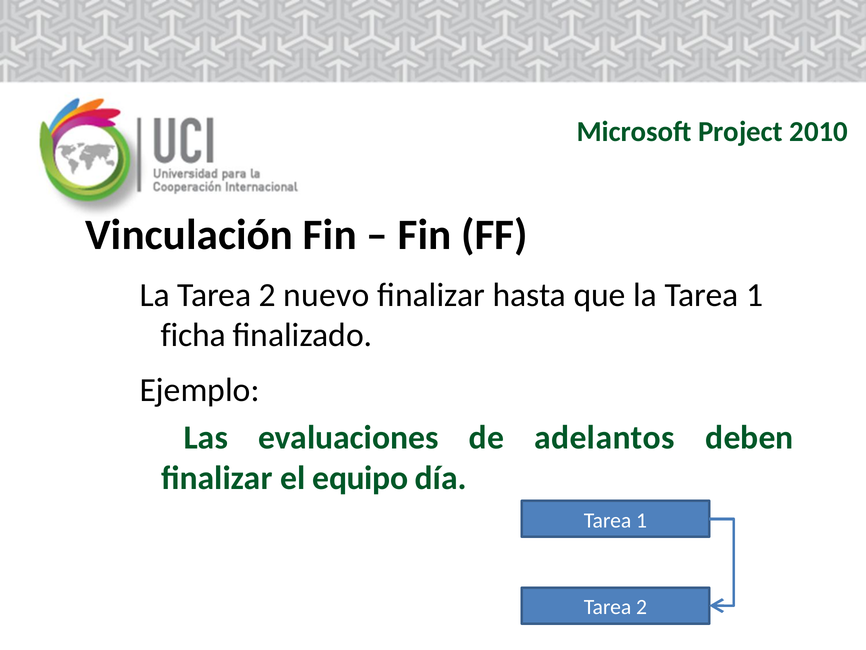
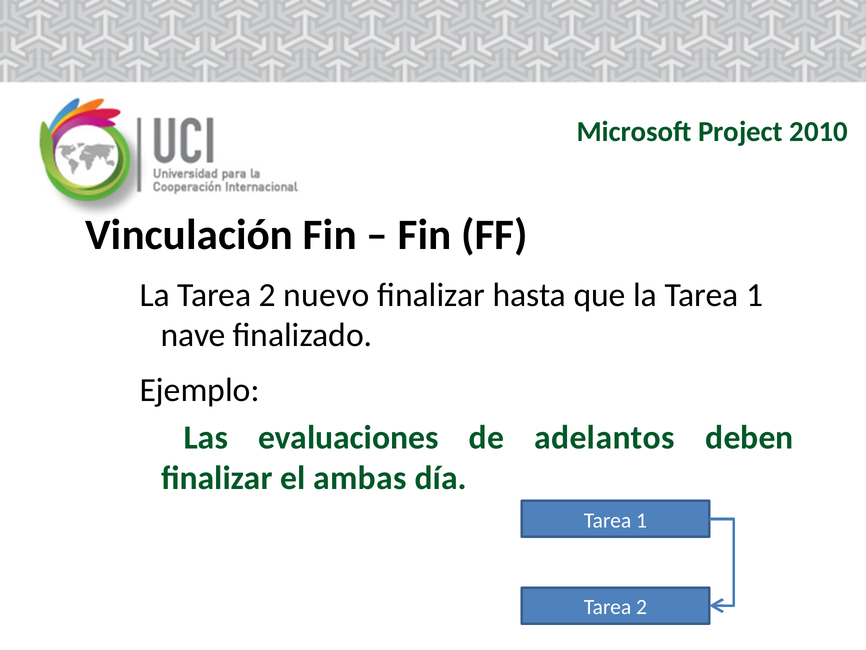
ficha: ficha -> nave (193, 335)
equipo: equipo -> ambas (360, 478)
